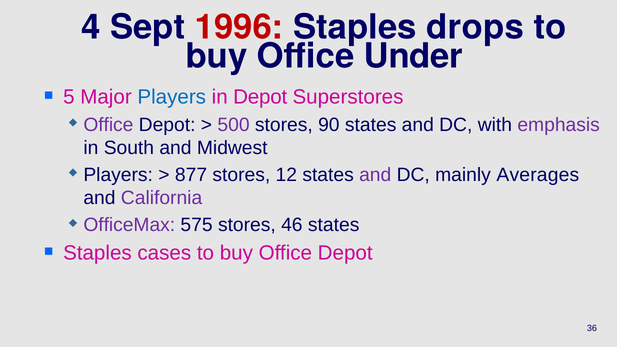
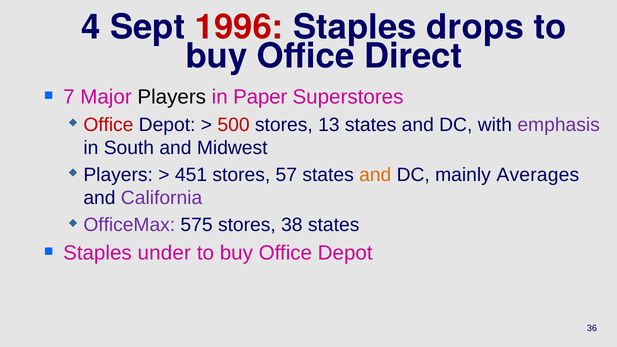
Under: Under -> Direct (413, 56)
5: 5 -> 7 (69, 97)
Players colour: blue -> black (172, 97)
in Depot: Depot -> Paper (260, 97)
Office colour: purple -> red (108, 125)
500 colour: purple -> red (234, 125)
90: 90 -> 13 (329, 125)
877: 877 -> 451 (191, 175)
12: 12 -> 57 (286, 175)
and colour: purple -> orange (375, 175)
46: 46 -> 38 (292, 225)
cases: cases -> under (164, 253)
